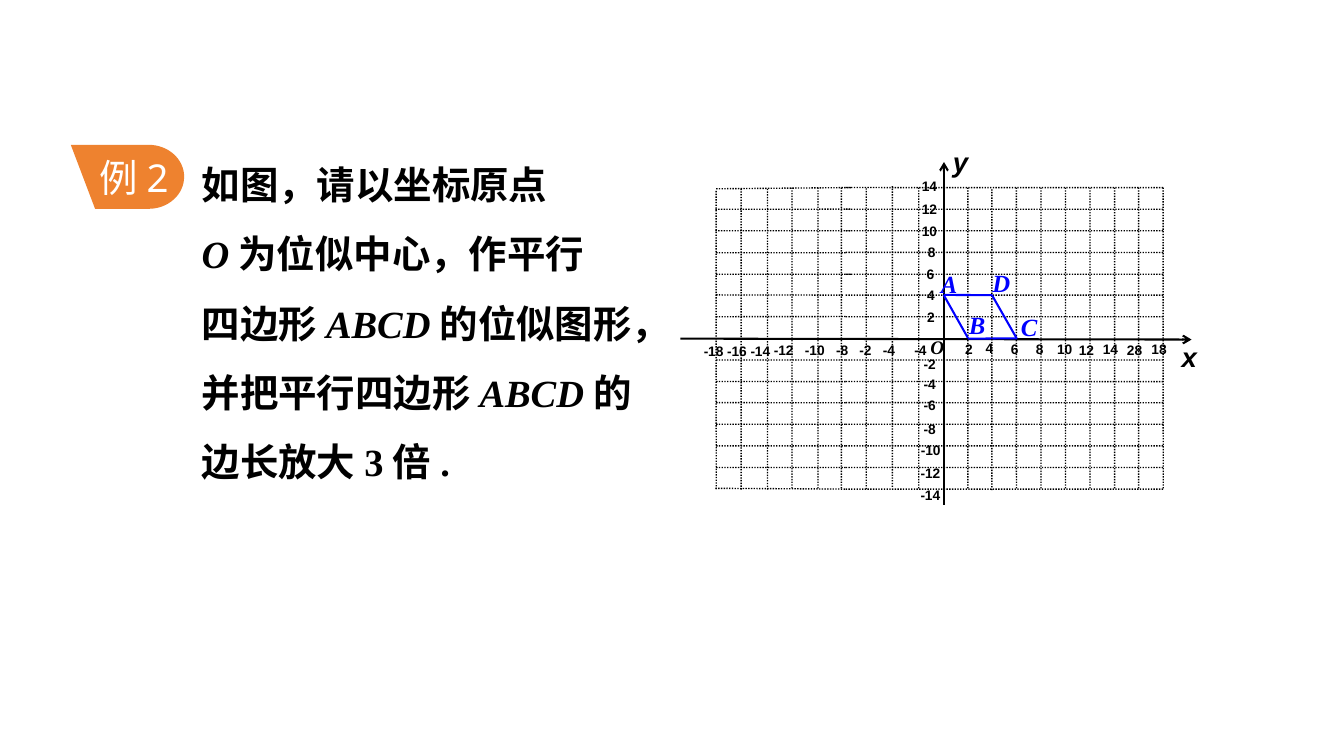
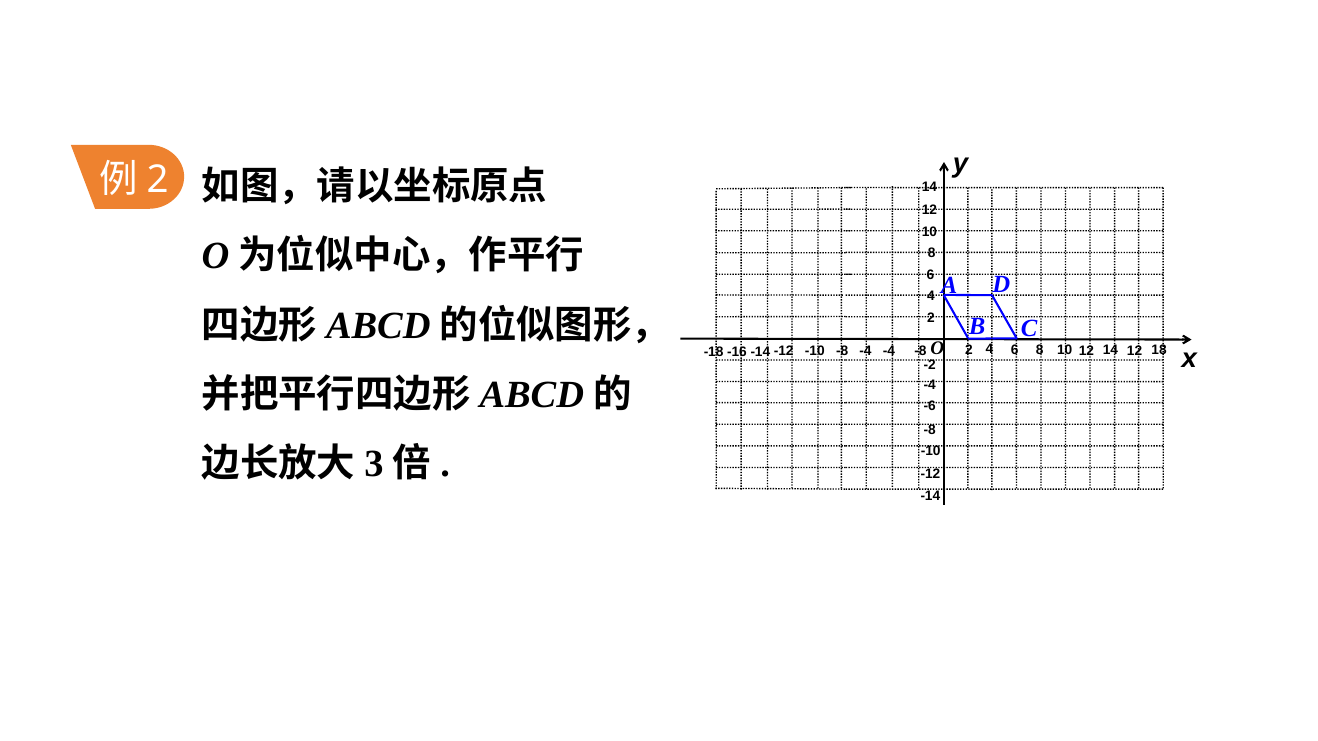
-4: -4 -> -8 (920, 351)
28: 28 -> 12 (1135, 351)
-2: -2 -> -4 (866, 351)
